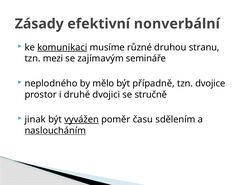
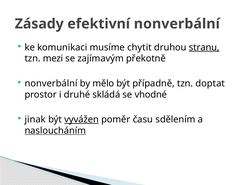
komunikaci underline: present -> none (62, 47)
různé: různé -> chytit (139, 47)
stranu underline: none -> present (204, 47)
semináře: semináře -> překotně (146, 59)
neplodného: neplodného -> nonverbální (51, 84)
dvojice: dvojice -> doptat (210, 84)
dvojici: dvojici -> skládá (106, 95)
stručně: stručně -> vhodné (151, 95)
